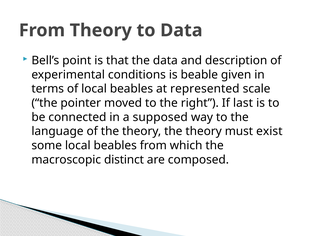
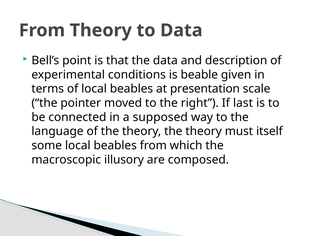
represented: represented -> presentation (205, 89)
exist: exist -> itself (269, 131)
distinct: distinct -> illusory (124, 160)
